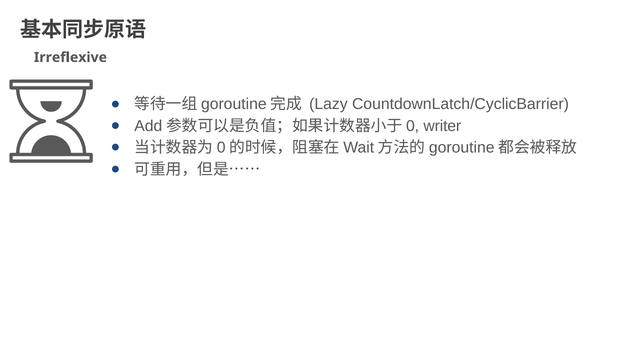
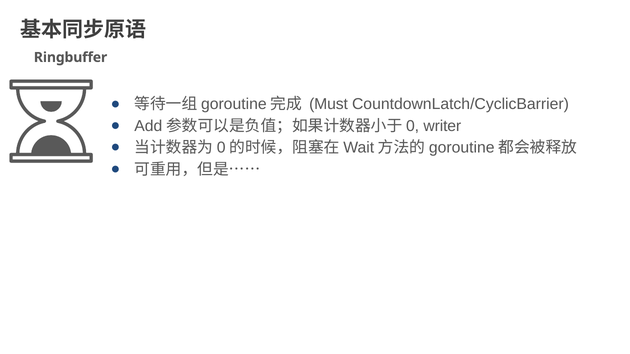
Irreflexive: Irreflexive -> Ringbuffer (71, 57)
Lazy: Lazy -> Must (329, 104)
